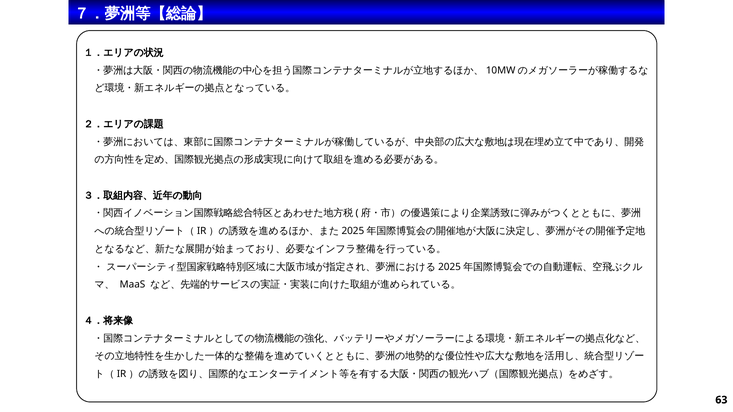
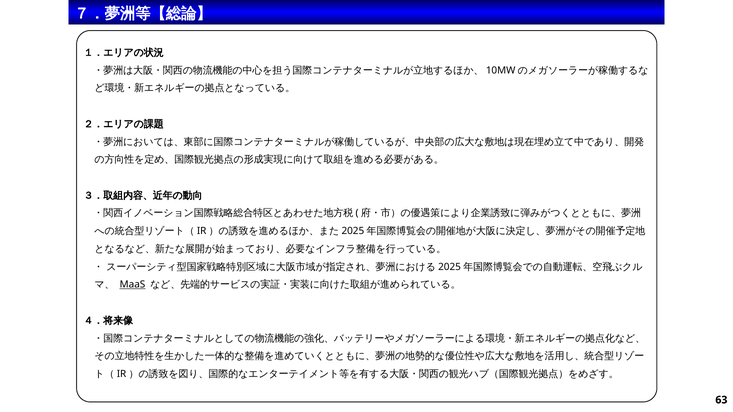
MaaS underline: none -> present (133, 285)
